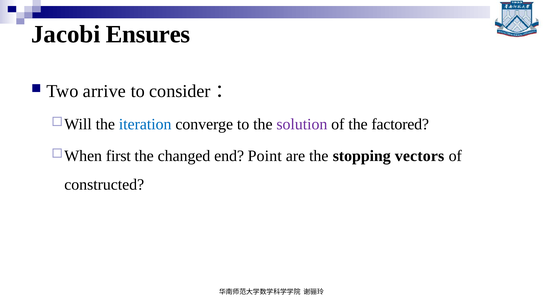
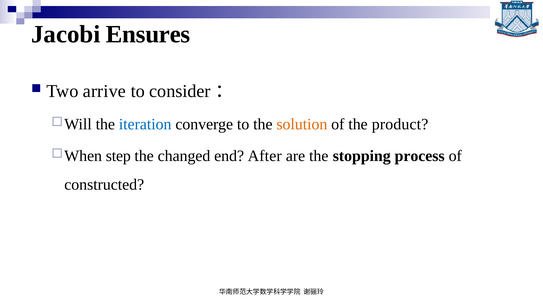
solution colour: purple -> orange (302, 124)
factored: factored -> product (400, 124)
first: first -> step (118, 156)
Point: Point -> After (265, 156)
vectors: vectors -> process (420, 156)
